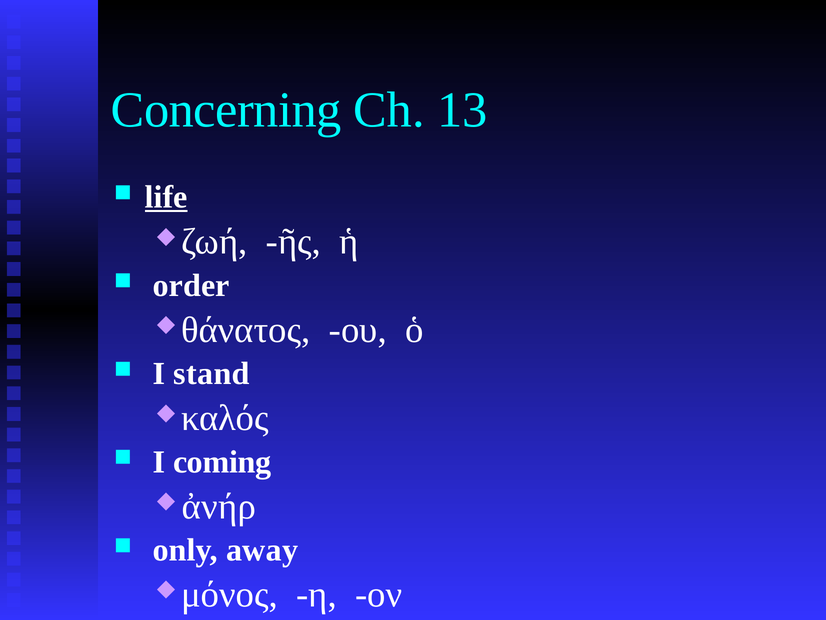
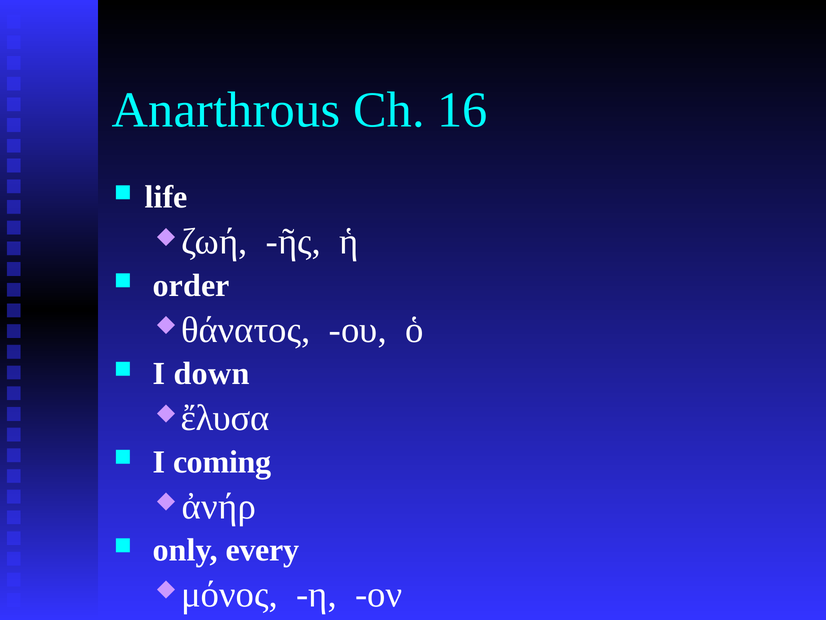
Concerning: Concerning -> Anarthrous (226, 110)
13: 13 -> 16 (462, 110)
life underline: present -> none (166, 197)
stand: stand -> down (211, 373)
καλός: καλός -> ἔλυσα (225, 418)
away: away -> every (263, 550)
